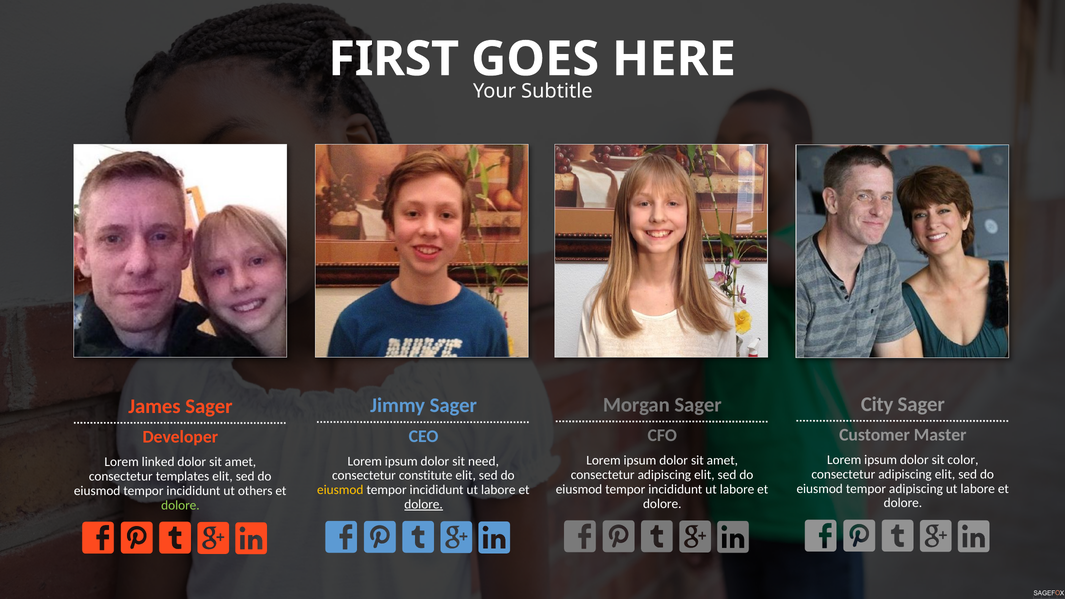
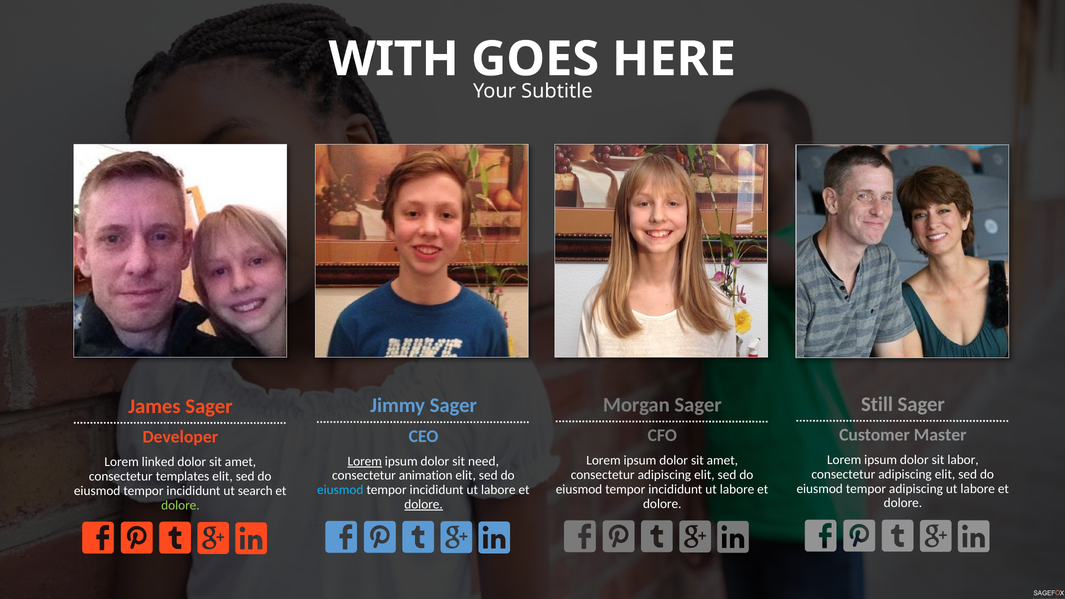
FIRST: FIRST -> WITH (394, 59)
City: City -> Still (877, 404)
color: color -> labor (963, 460)
Lorem underline: none -> present (365, 461)
constitute: constitute -> animation (426, 476)
eiusmod colour: yellow -> light blue (340, 490)
others: others -> search (255, 491)
